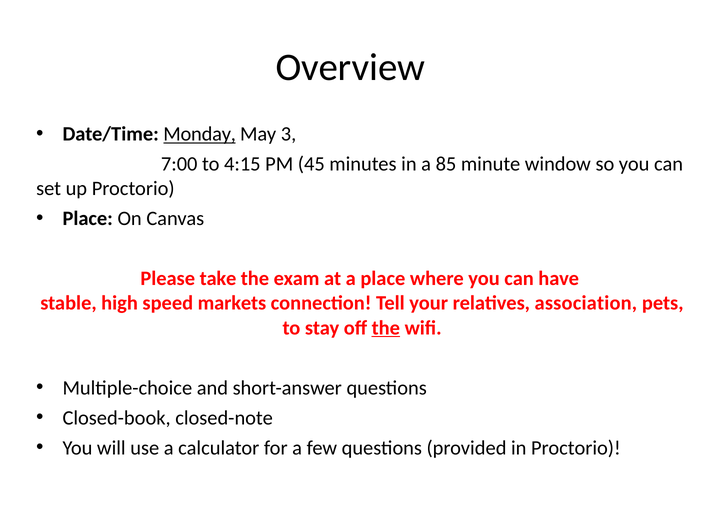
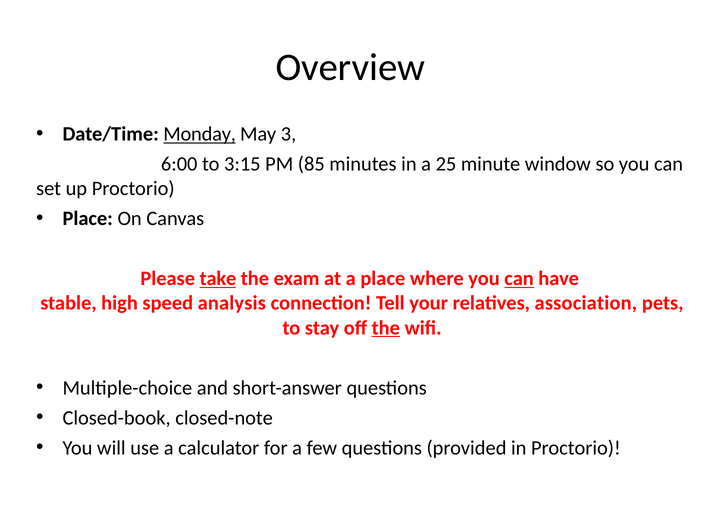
7:00: 7:00 -> 6:00 (179, 164)
4:15: 4:15 -> 3:15 (242, 164)
45: 45 -> 85 (311, 164)
85: 85 -> 25 (446, 164)
take underline: none -> present (218, 279)
can underline: none -> present (519, 279)
markets: markets -> analysis (232, 303)
